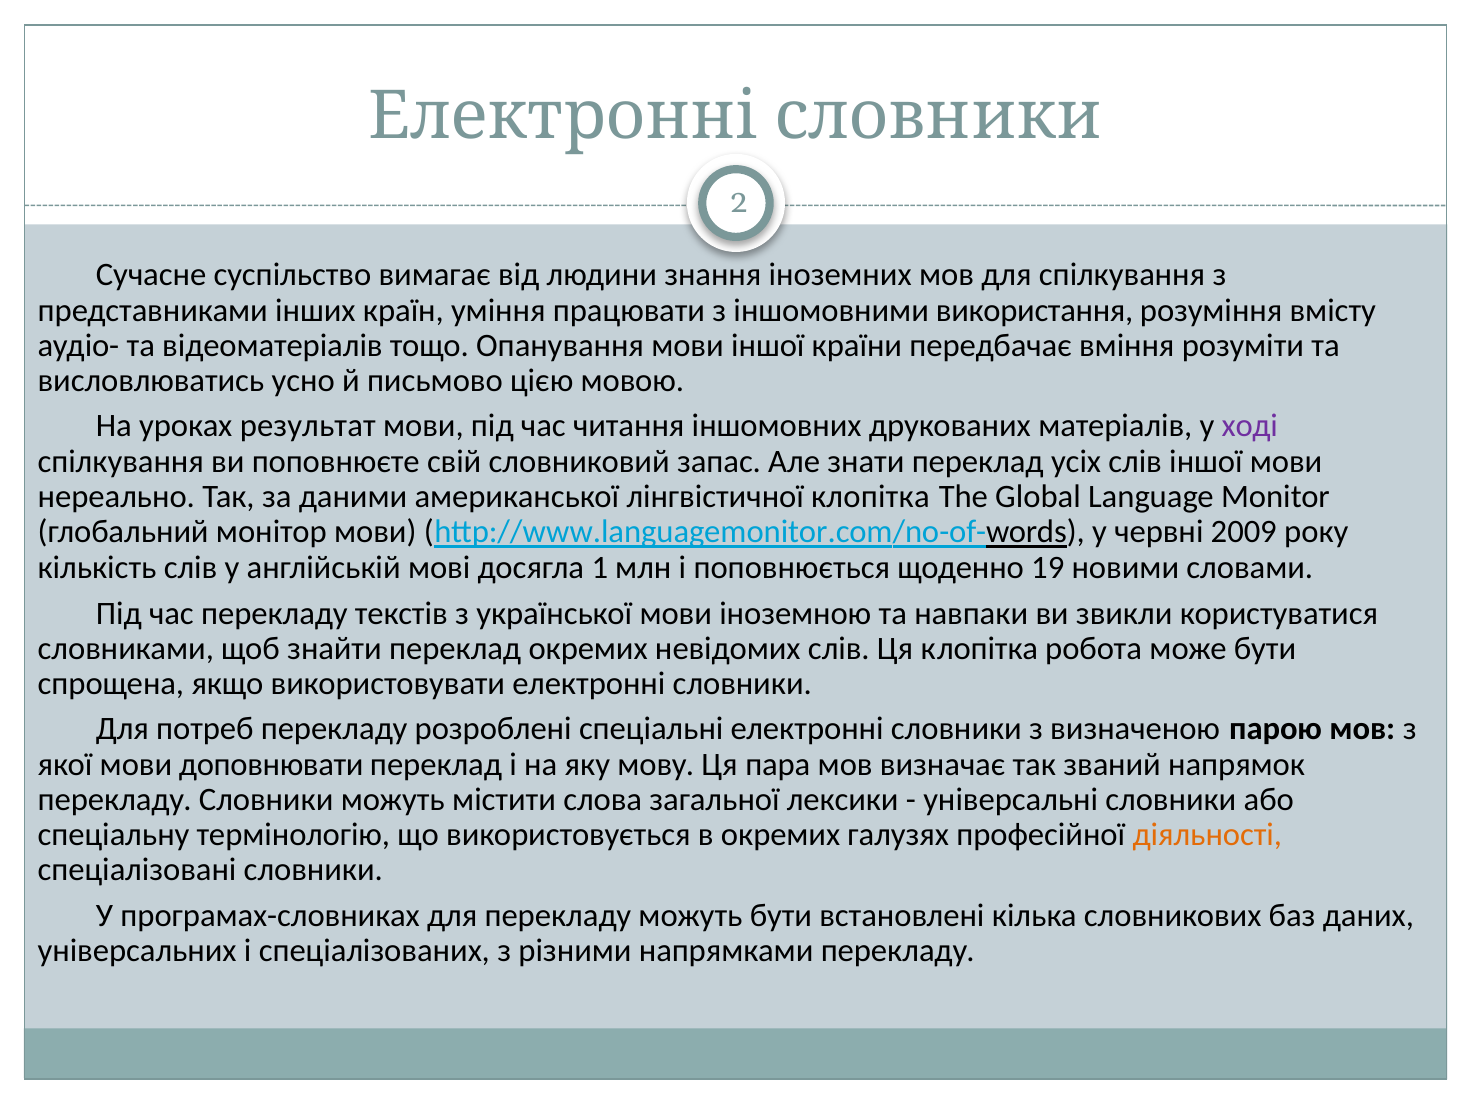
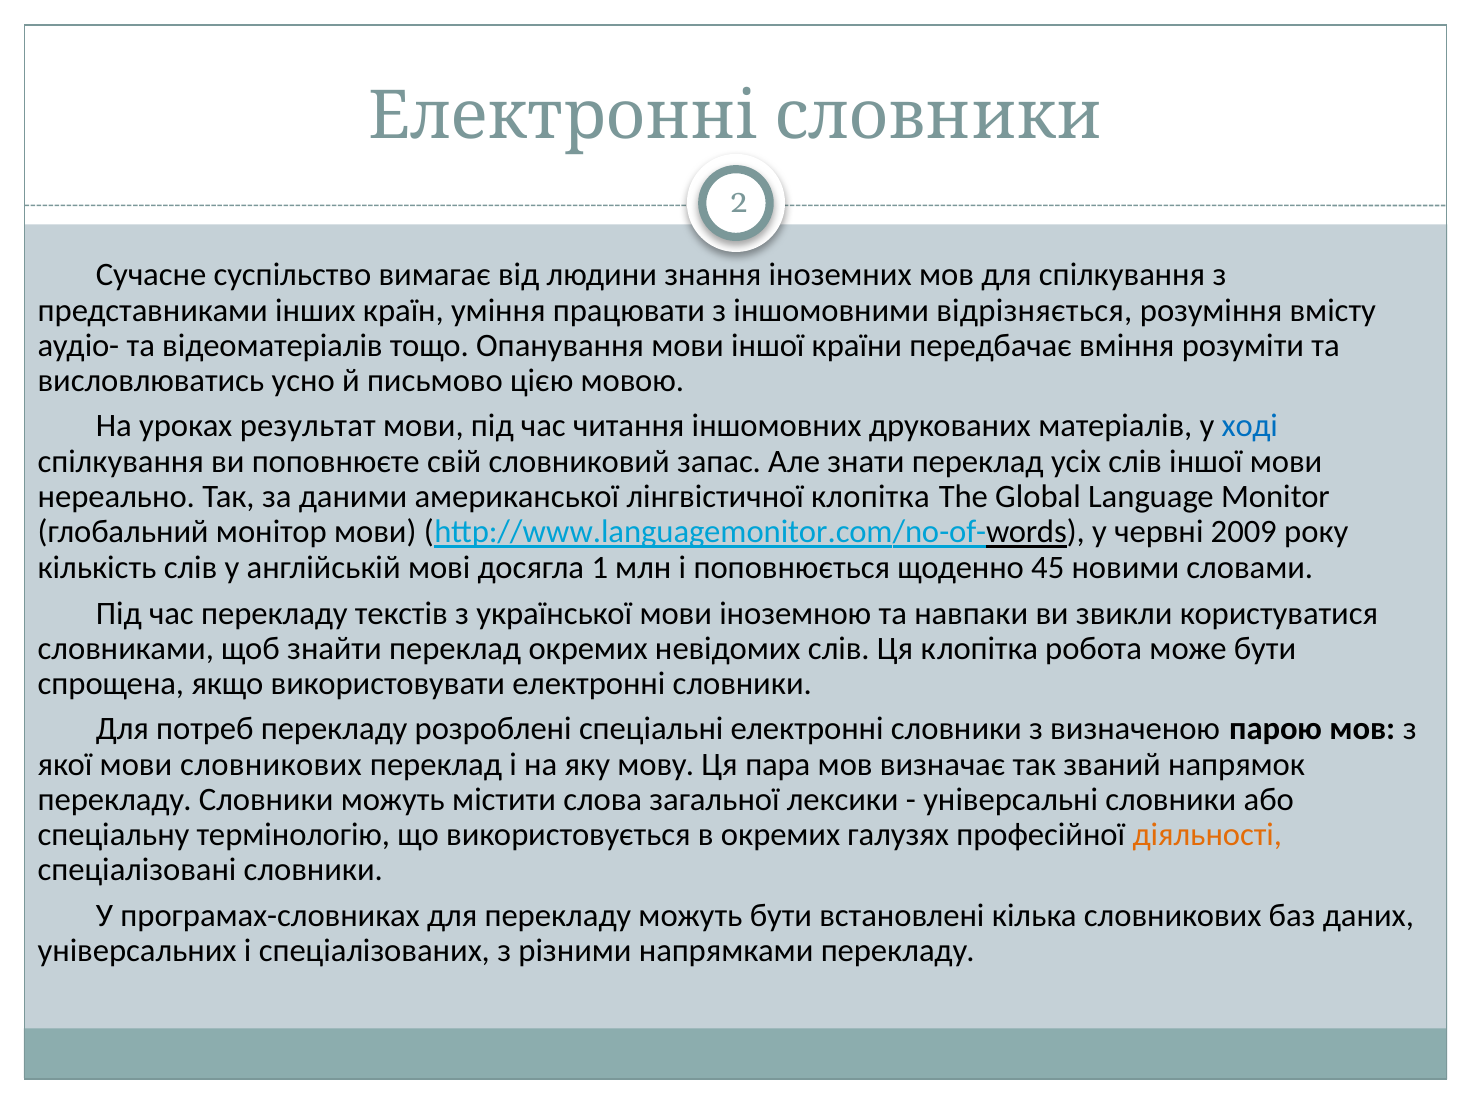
використання: використання -> відрізняється (1034, 310)
ході colour: purple -> blue (1250, 426)
19: 19 -> 45 (1048, 568)
мови доповнювати: доповнювати -> словникових (271, 764)
